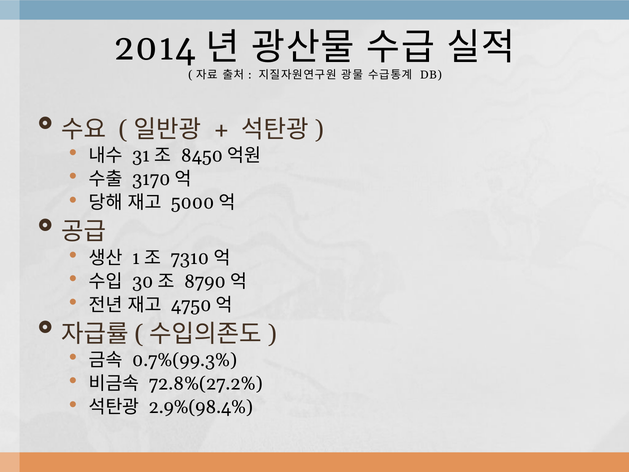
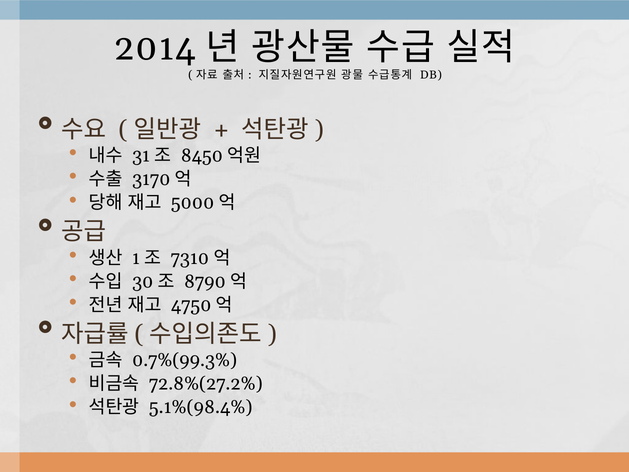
2.9%(98.4%: 2.9%(98.4% -> 5.1%(98.4% (201, 407)
